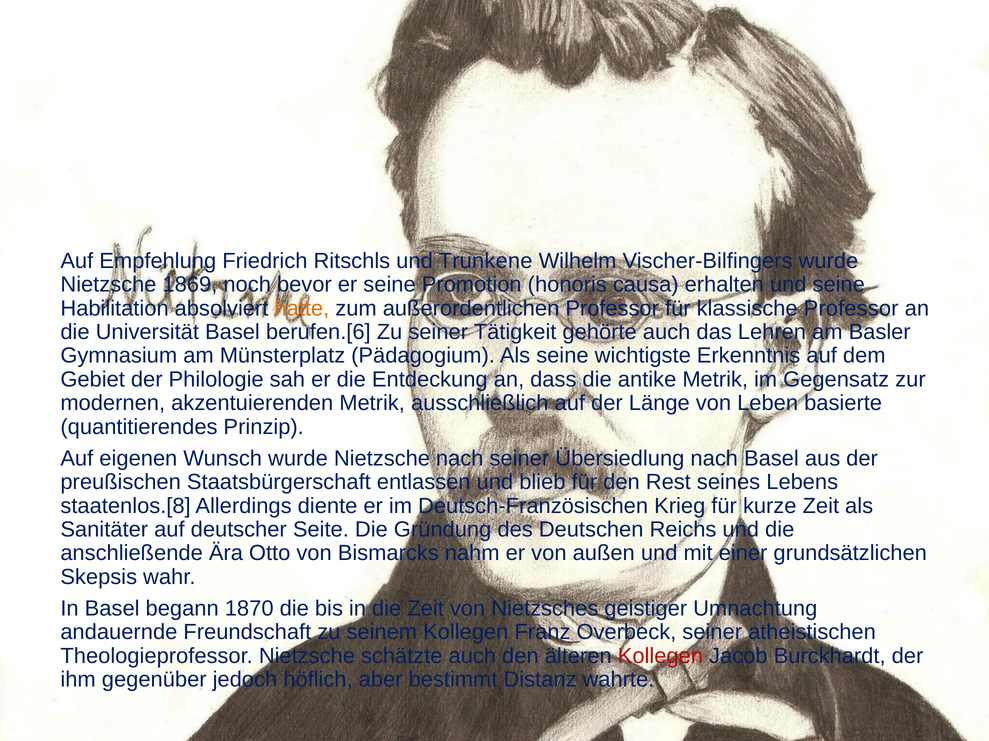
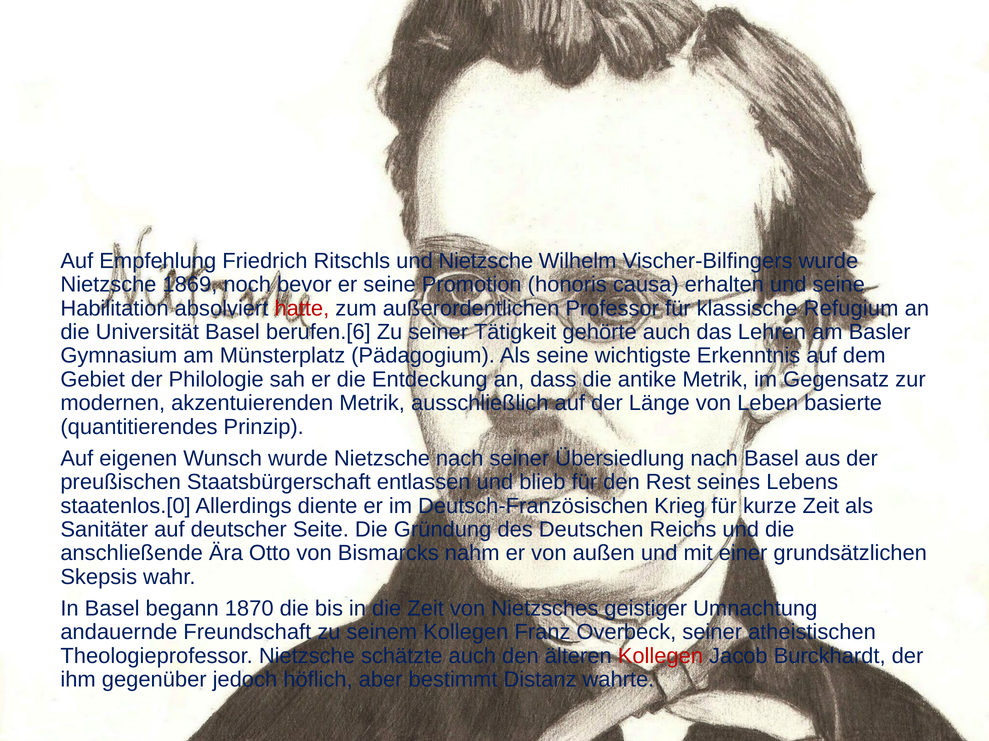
und Trunkene: Trunkene -> Nietzsche (486, 261)
hatte colour: orange -> red (302, 309)
klassische Professor: Professor -> Refugium (851, 309)
staatenlos.[8: staatenlos.[8 -> staatenlos.[0 (126, 506)
